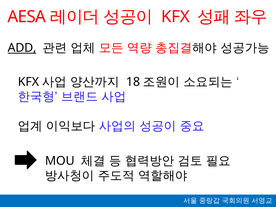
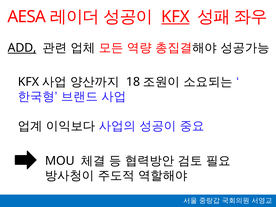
KFX underline: none -> present (175, 17)
